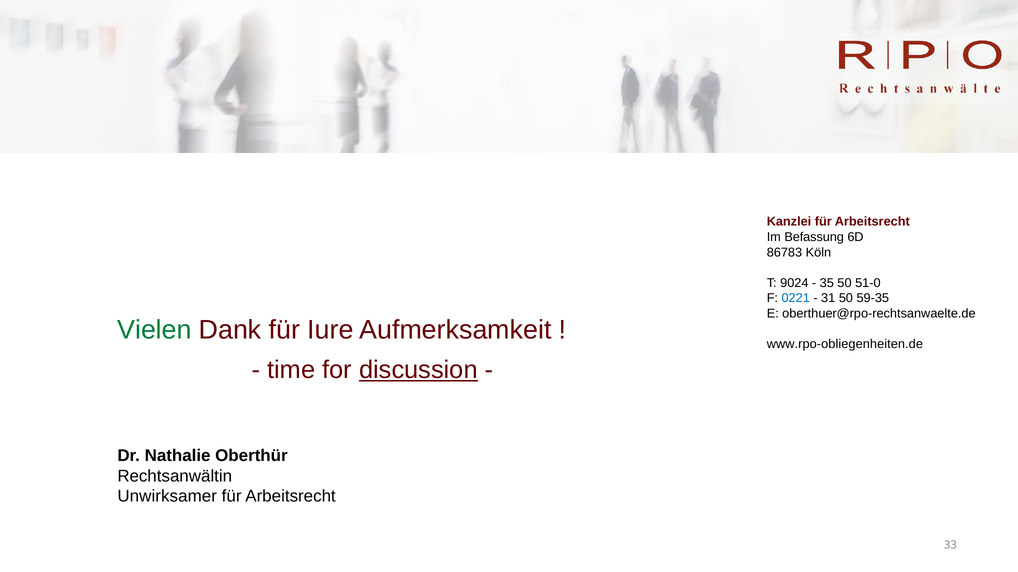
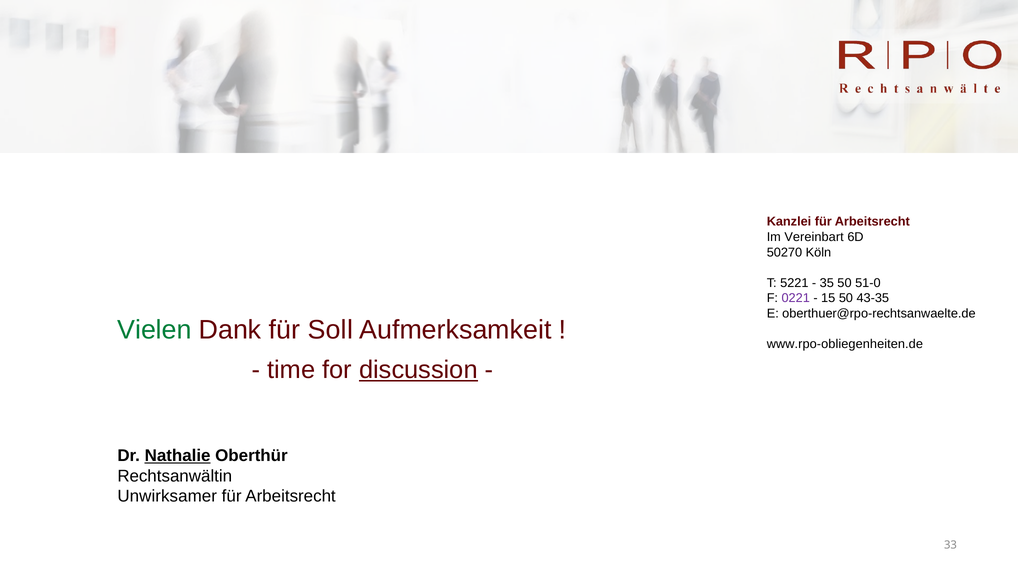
Befassung: Befassung -> Vereinbart (814, 237)
86783: 86783 -> 50270 (784, 253)
9024: 9024 -> 5221 (794, 283)
0221 colour: blue -> purple (796, 299)
31: 31 -> 15 (828, 299)
59-35: 59-35 -> 43-35 (873, 299)
Iure: Iure -> Soll (330, 330)
Nathalie underline: none -> present (178, 456)
